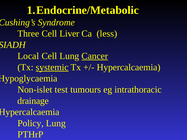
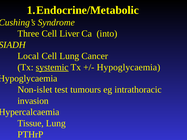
less: less -> into (107, 34)
Cancer underline: present -> none (95, 56)
Hypercalcaemia: Hypercalcaemia -> Hypoglycaemia (129, 67)
drainage: drainage -> invasion (33, 101)
Policy: Policy -> Tissue (31, 123)
